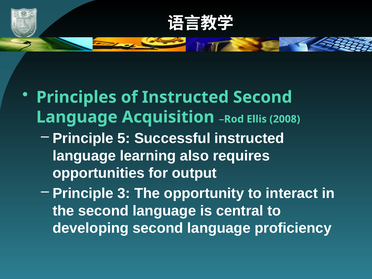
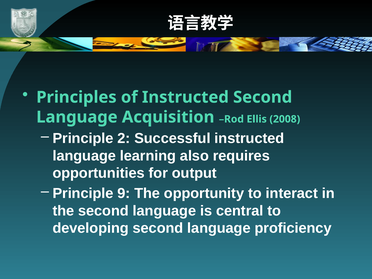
5: 5 -> 2 (124, 138)
3: 3 -> 9 (124, 193)
